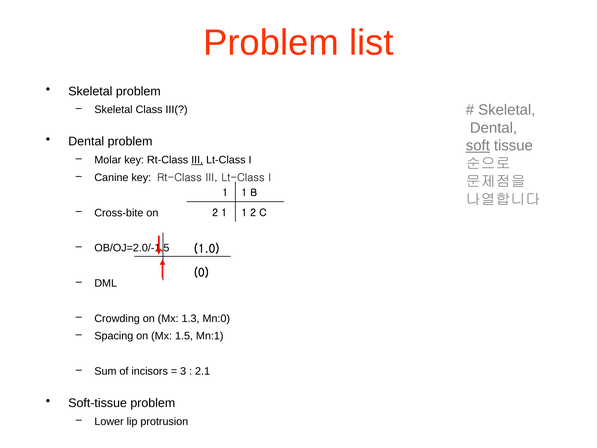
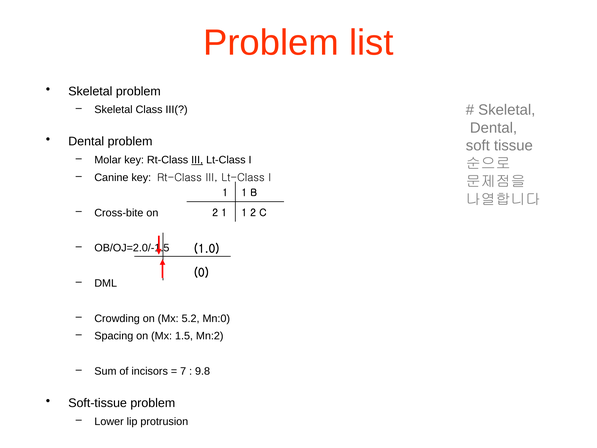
soft underline: present -> none (478, 146)
1.3: 1.3 -> 5.2 (191, 318)
Mn:1: Mn:1 -> Mn:2 (210, 336)
3: 3 -> 7 (183, 371)
2.1: 2.1 -> 9.8 (203, 371)
